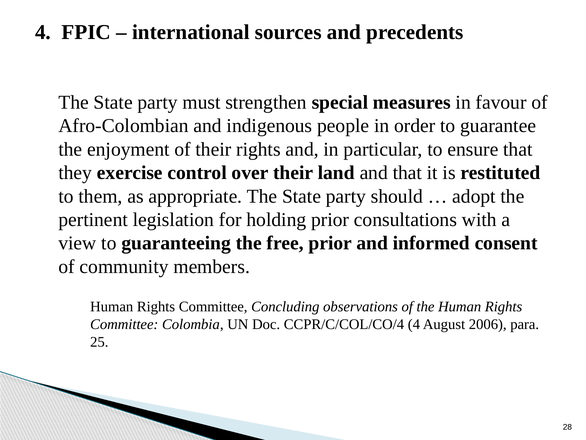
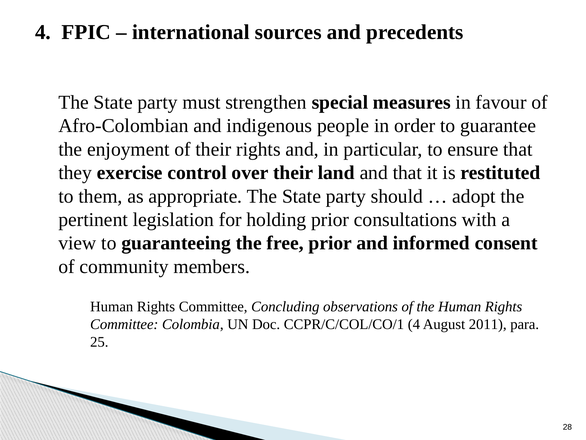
CCPR/C/COL/CO/4: CCPR/C/COL/CO/4 -> CCPR/C/COL/CO/1 (344, 324)
2006: 2006 -> 2011 (488, 324)
